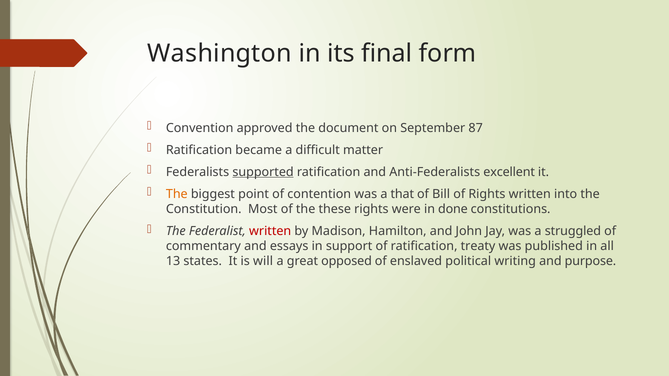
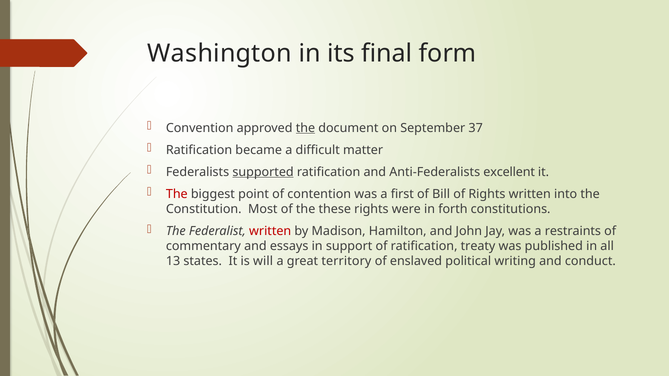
the underline: none -> present (305, 128)
87: 87 -> 37 (476, 128)
The colour: orange -> red (177, 194)
that: that -> first (402, 194)
done: done -> forth (453, 209)
struggled: struggled -> restraints (573, 231)
opposed: opposed -> territory (346, 261)
purpose: purpose -> conduct (590, 261)
